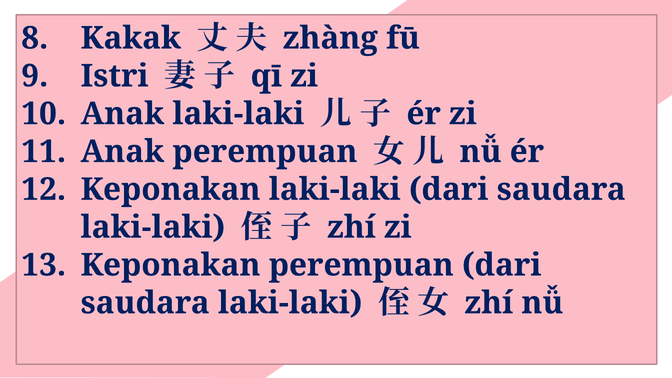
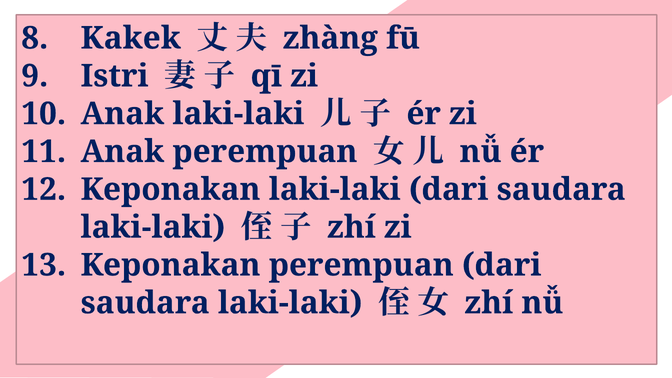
Kakak: Kakak -> Kakek (131, 38)
